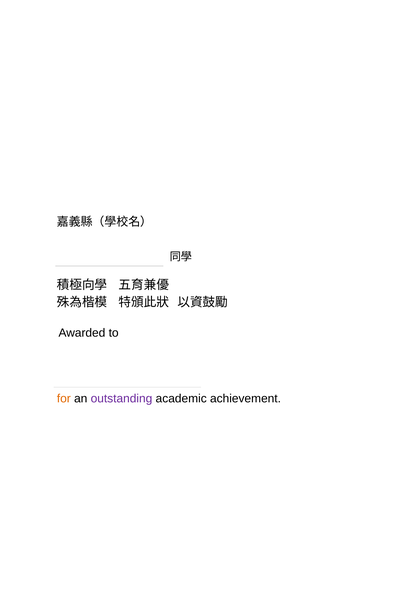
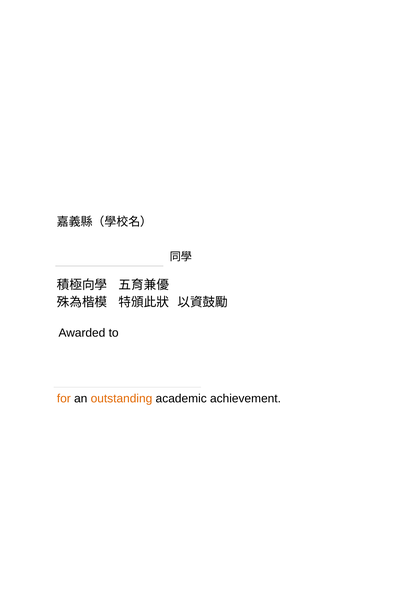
outstanding colour: purple -> orange (121, 398)
